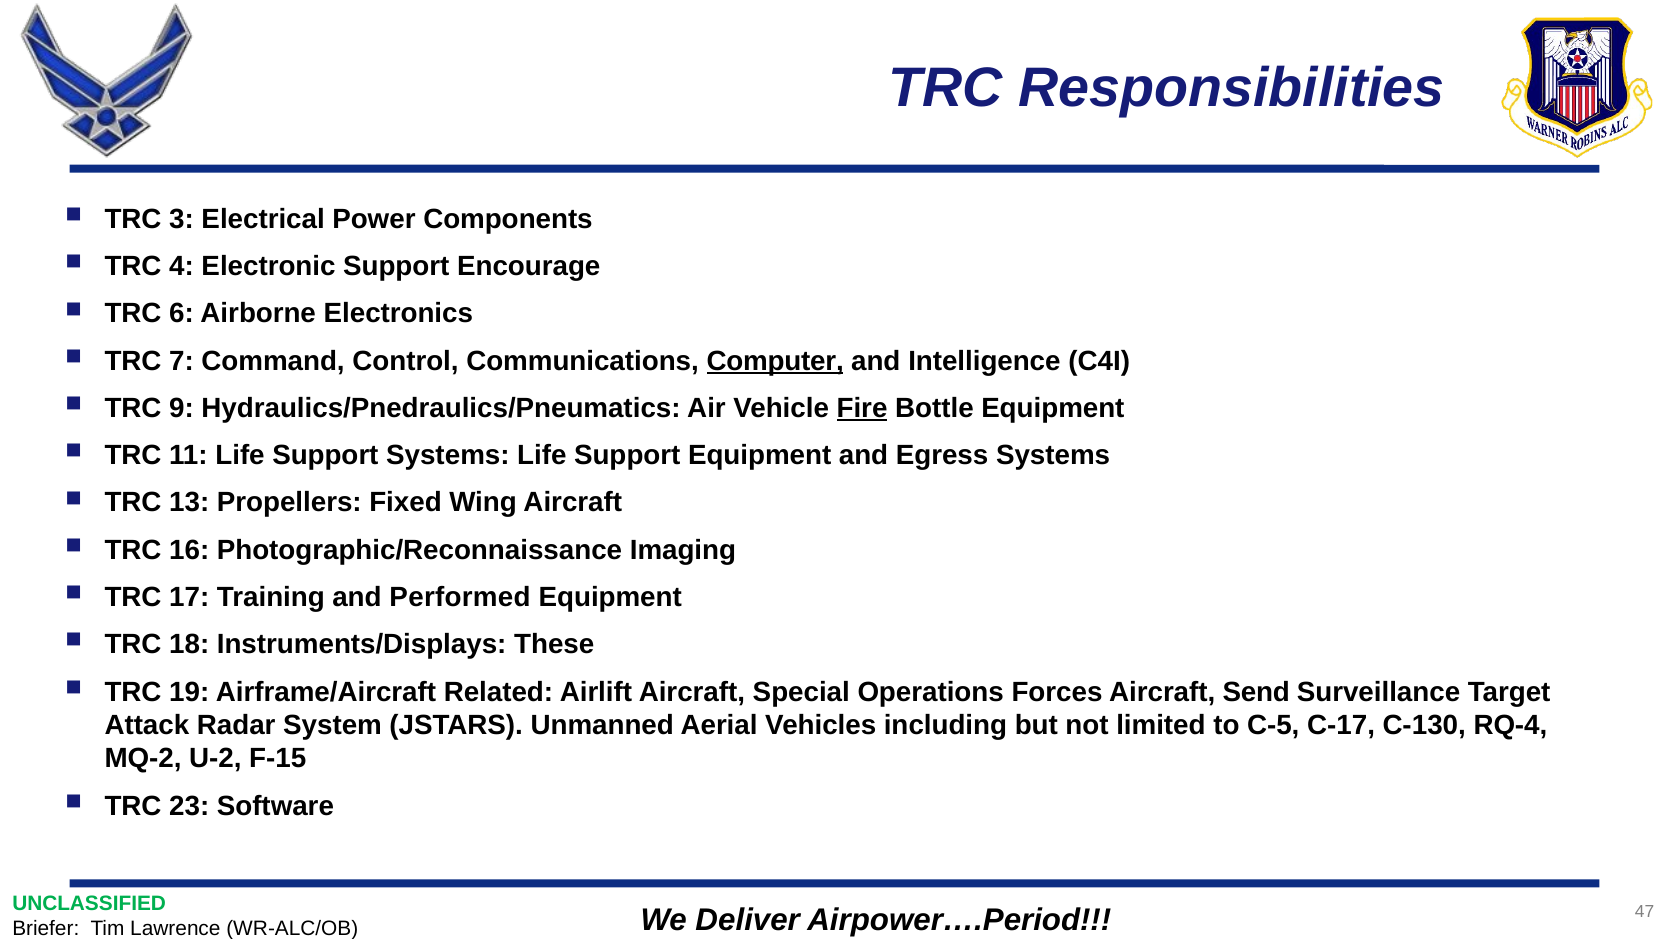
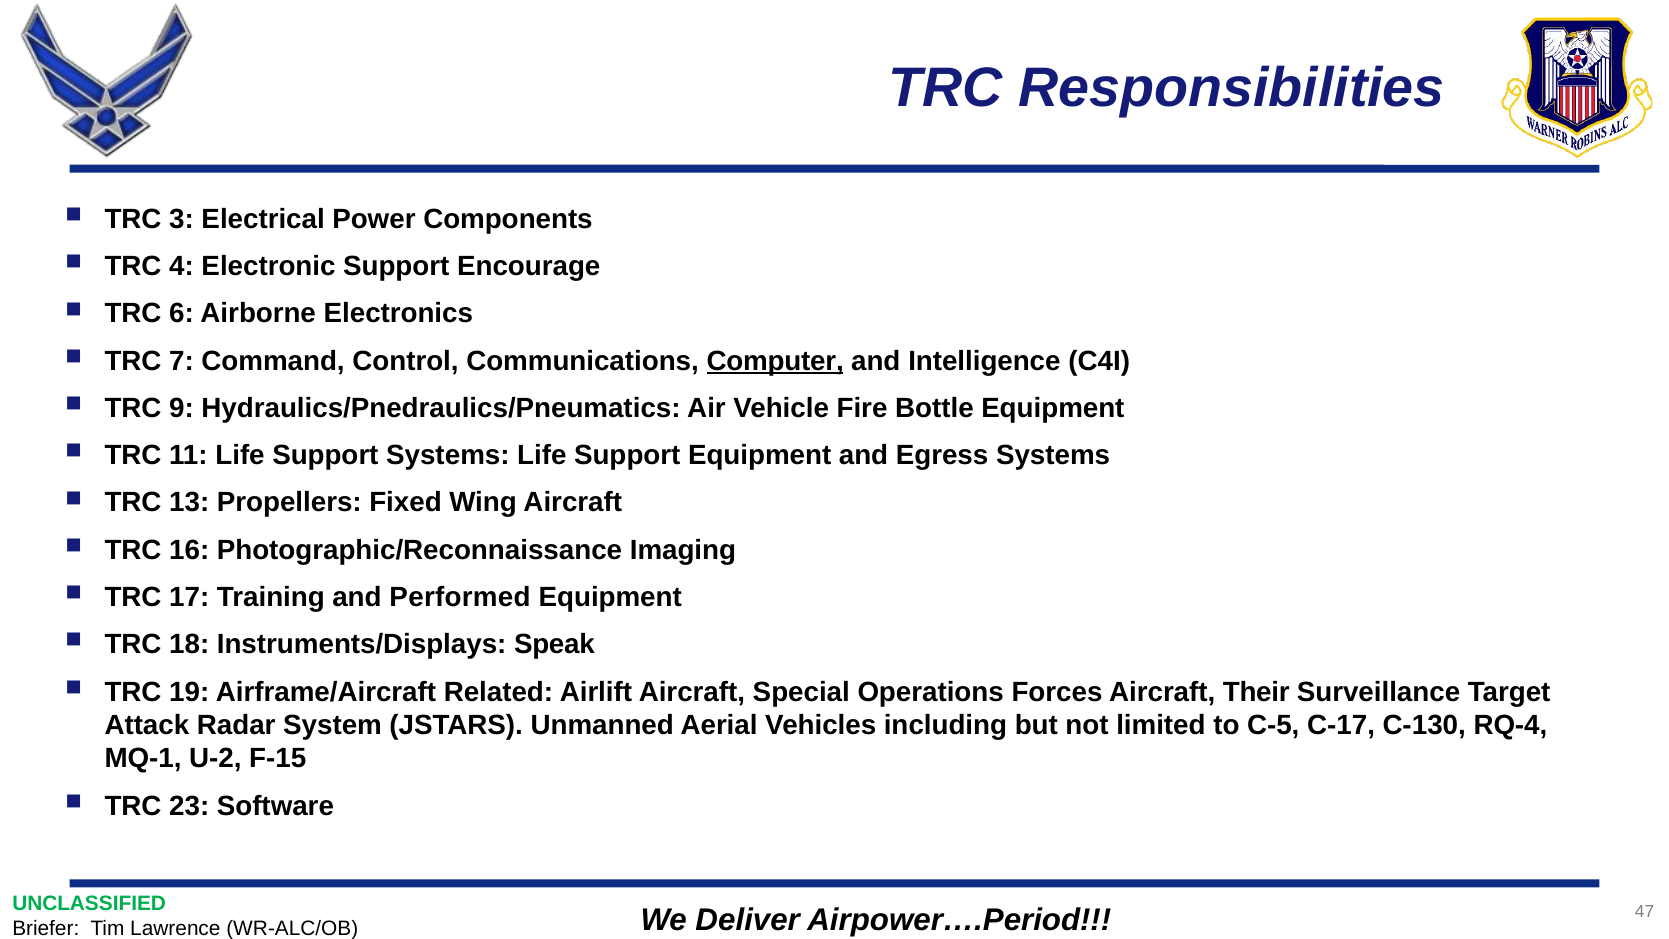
Fire underline: present -> none (862, 408)
These: These -> Speak (554, 644)
Send: Send -> Their (1256, 692)
MQ-2: MQ-2 -> MQ-1 (143, 758)
